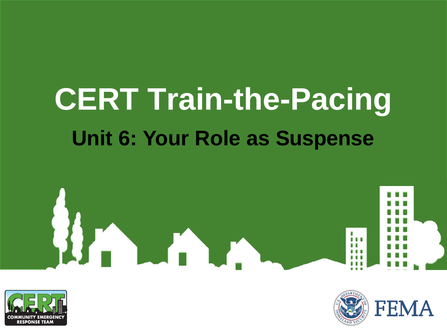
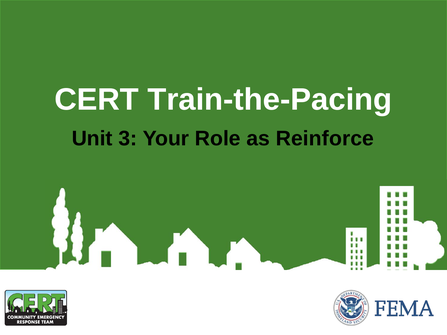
6: 6 -> 3 (128, 139)
Suspense: Suspense -> Reinforce (325, 139)
